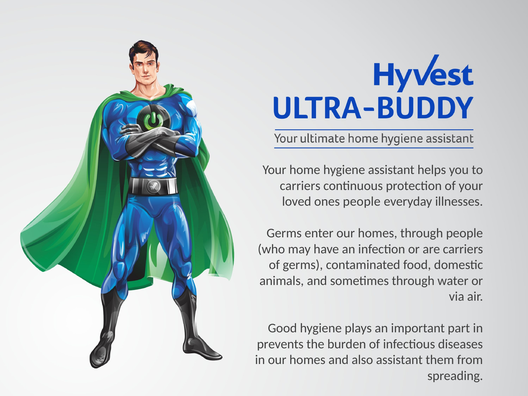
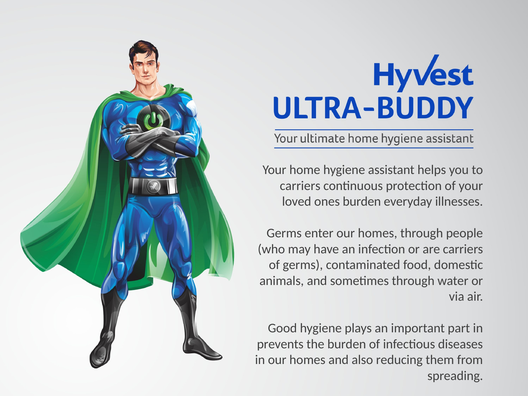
ones people: people -> burden (362, 202)
also assistant: assistant -> reducing (399, 360)
